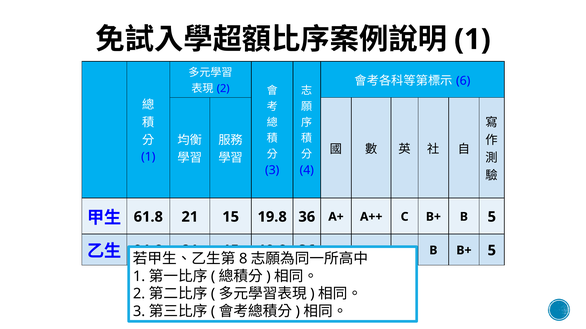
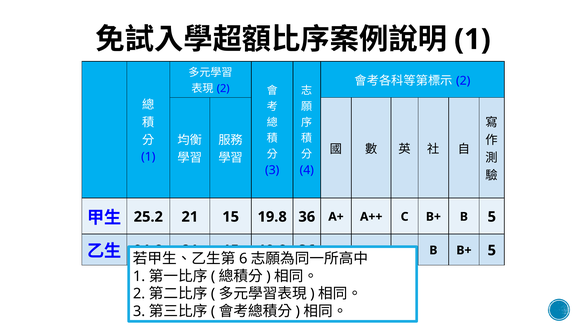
6: 6 -> 2 (463, 81)
61.8: 61.8 -> 25.2 (148, 217)
8: 8 -> 6 (243, 259)
